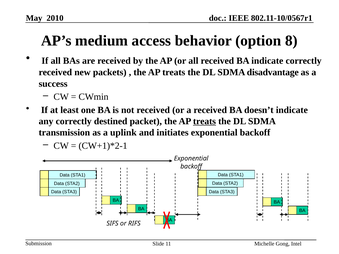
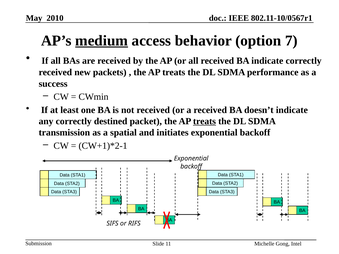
medium underline: none -> present (102, 41)
8: 8 -> 7 (291, 41)
disadvantage: disadvantage -> performance (273, 72)
uplink: uplink -> spatial (123, 133)
